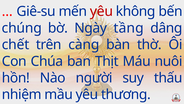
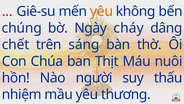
yêu colour: red -> orange (101, 11)
tầng: tầng -> cháy (129, 28)
càng: càng -> sáng (84, 44)
